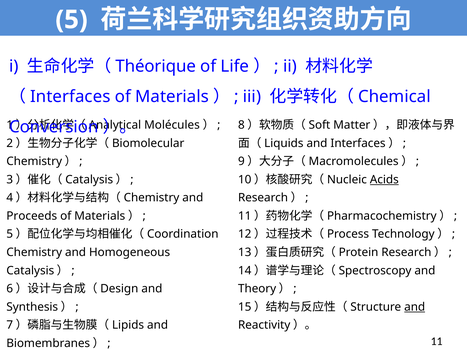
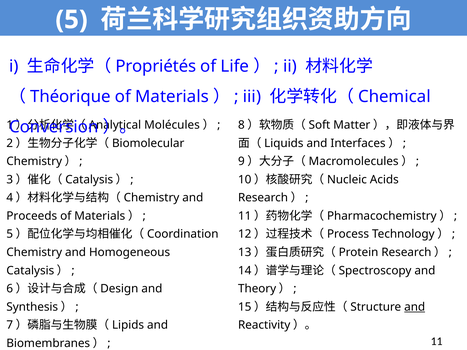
Théorique: Théorique -> Propriétés (156, 66)
Interfaces: Interfaces -> Théorique (70, 97)
Acids underline: present -> none (384, 180)
